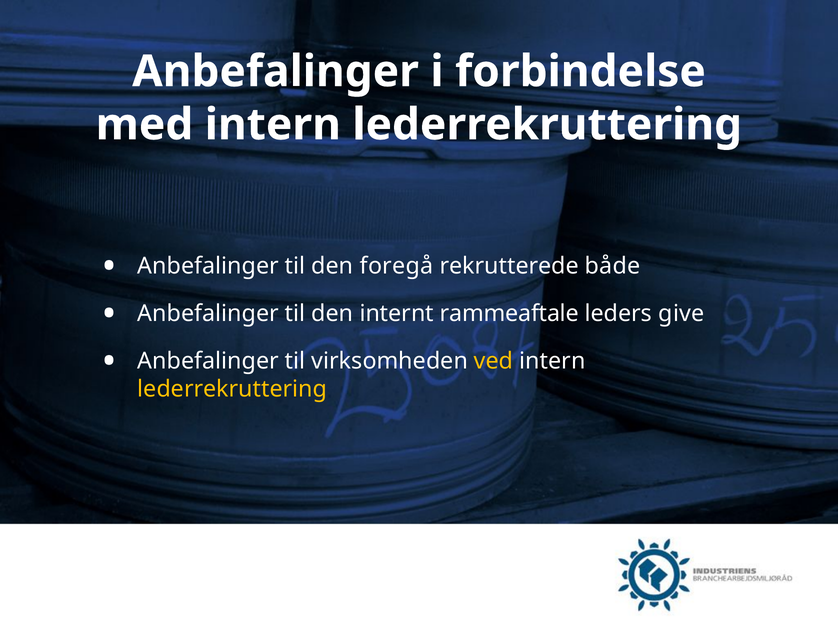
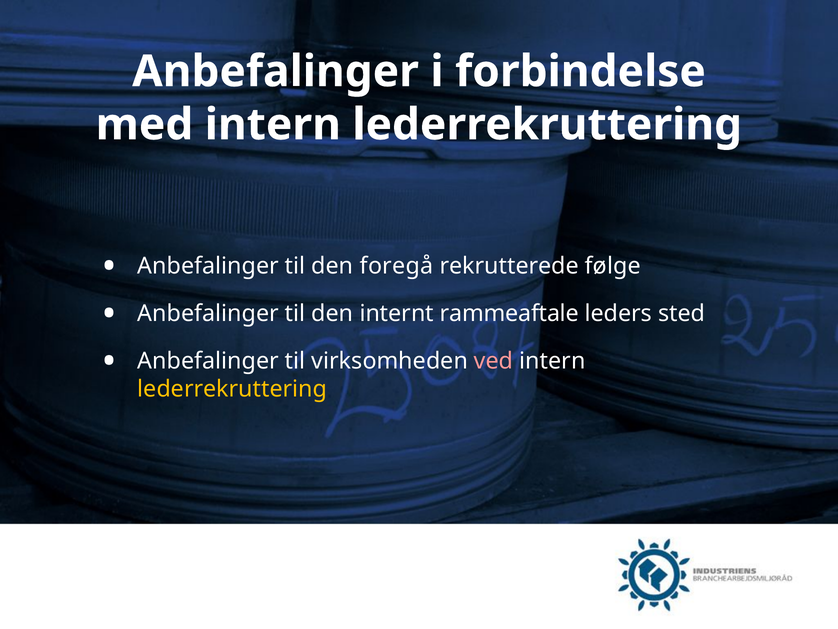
både: både -> følge (613, 266)
give: give -> sted (682, 313)
ved colour: yellow -> pink (494, 361)
